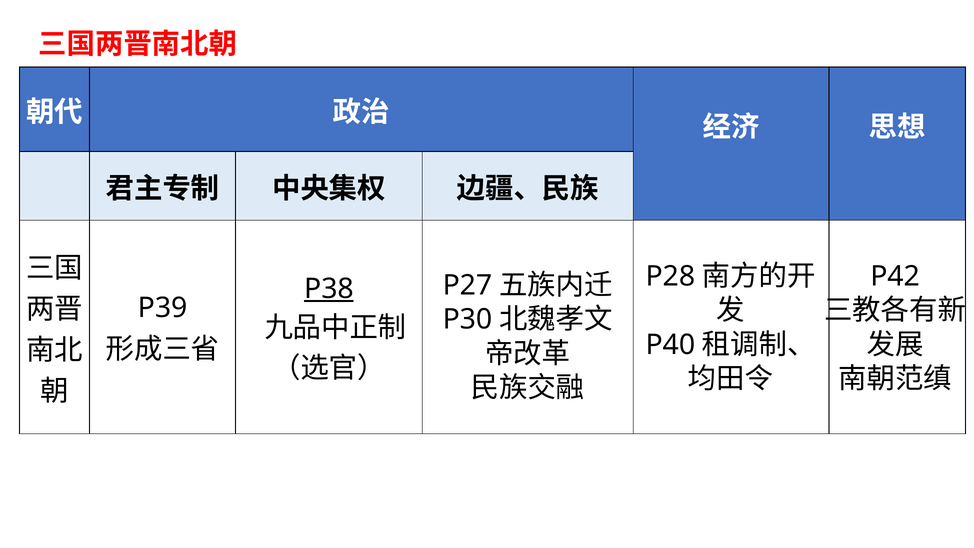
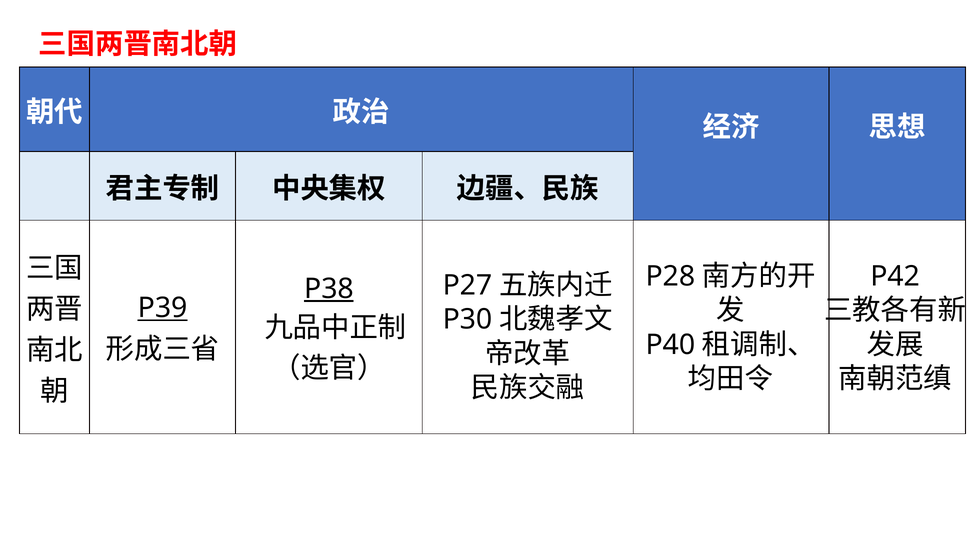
P39 underline: none -> present (163, 308)
